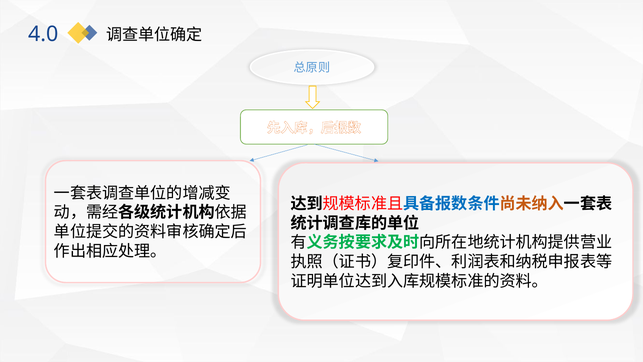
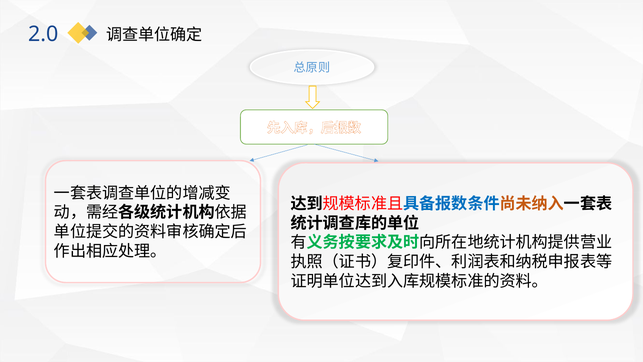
4.0: 4.0 -> 2.0 (43, 34)
